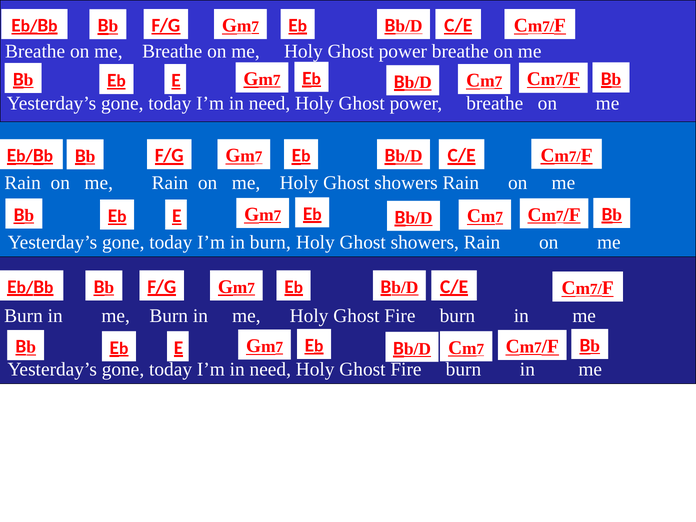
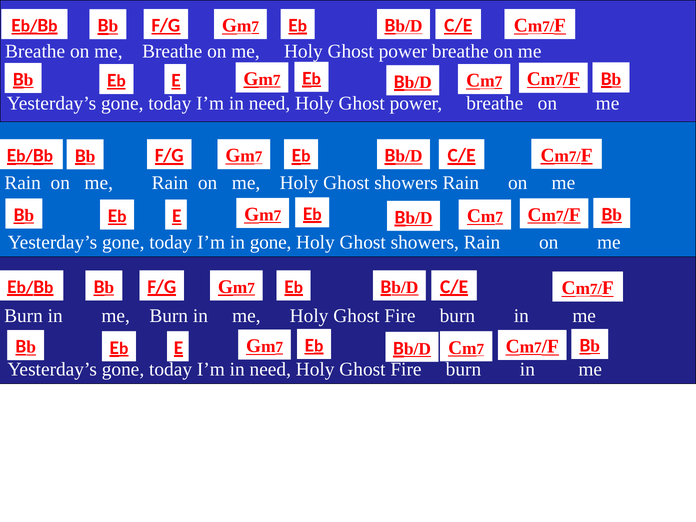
in burn: burn -> gone (271, 243)
